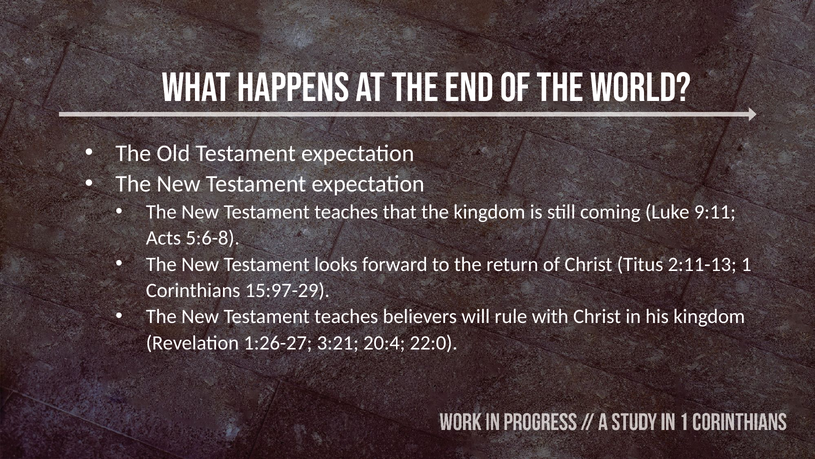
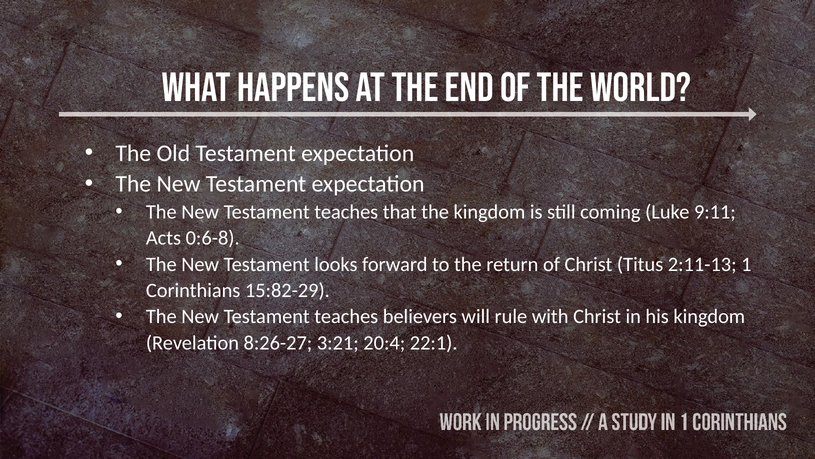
5:6-8: 5:6-8 -> 0:6-8 (213, 238)
15:97-29: 15:97-29 -> 15:82-29 (287, 290)
1:26-27: 1:26-27 -> 8:26-27 (278, 343)
22:0: 22:0 -> 22:1 (434, 343)
